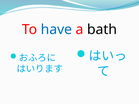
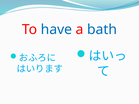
bath colour: black -> blue (102, 30)
